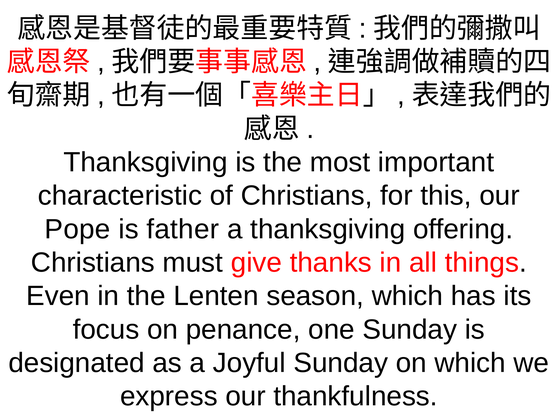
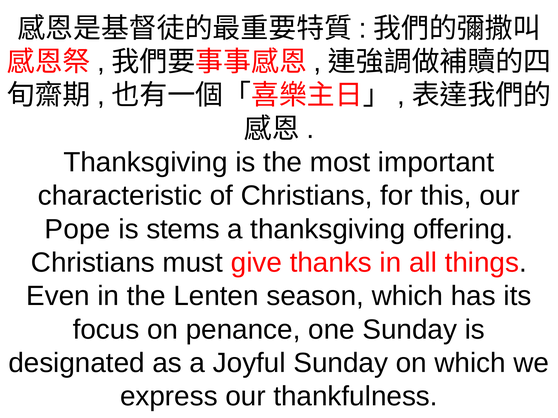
father: father -> stems (183, 229)
